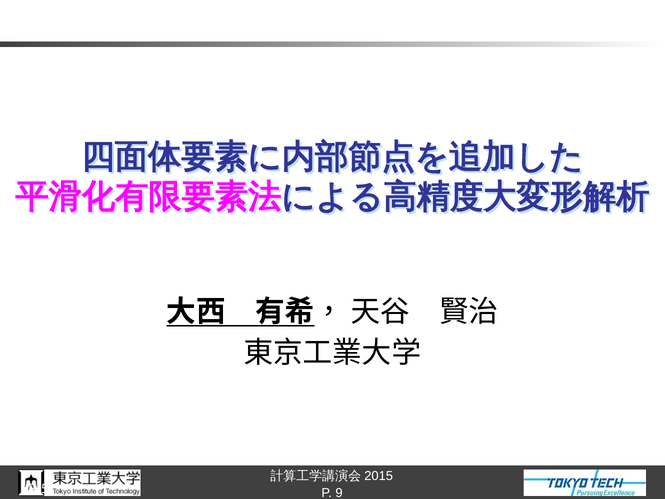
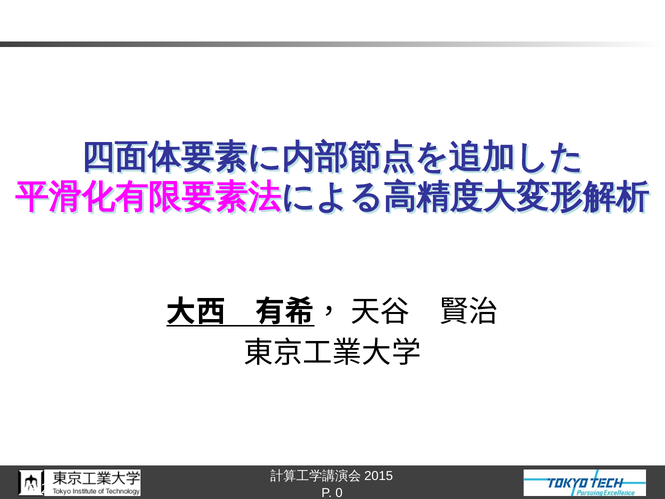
5: 5 -> 2 (45, 489)
9: 9 -> 0 (339, 492)
